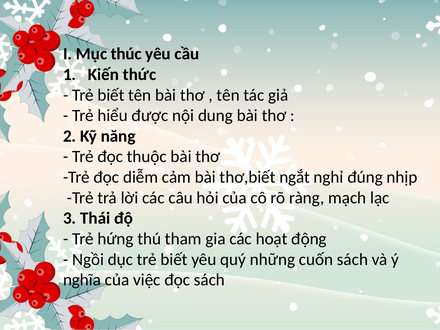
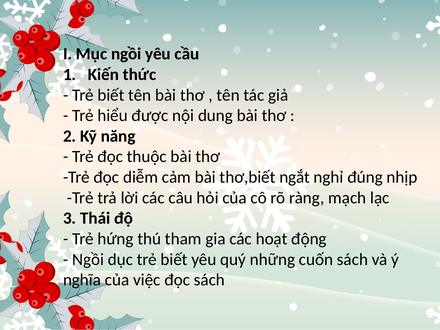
Mục thúc: thúc -> ngồi (126, 54)
